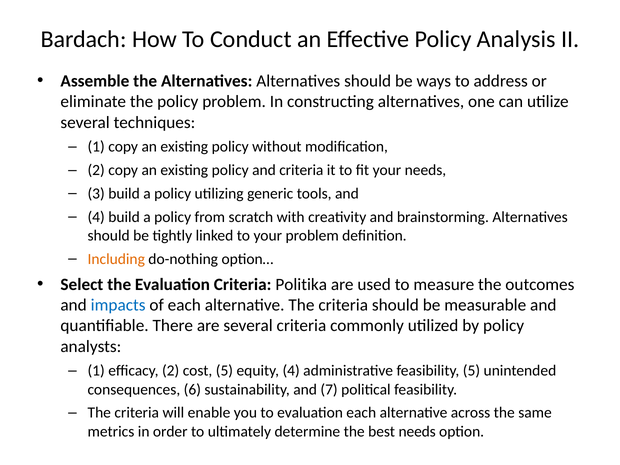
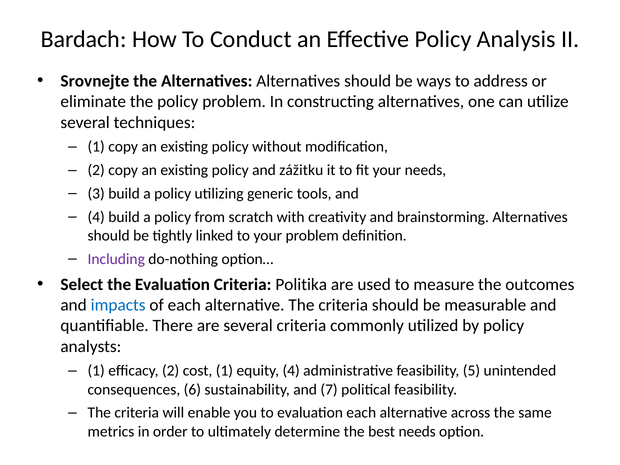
Assemble: Assemble -> Srovnejte (95, 81)
and criteria: criteria -> zážitku (301, 170)
Including colour: orange -> purple (116, 259)
cost 5: 5 -> 1 (224, 371)
